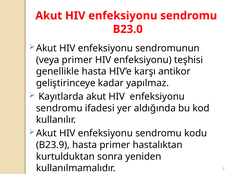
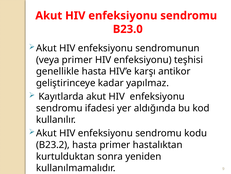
B23.9: B23.9 -> B23.2 (53, 144)
